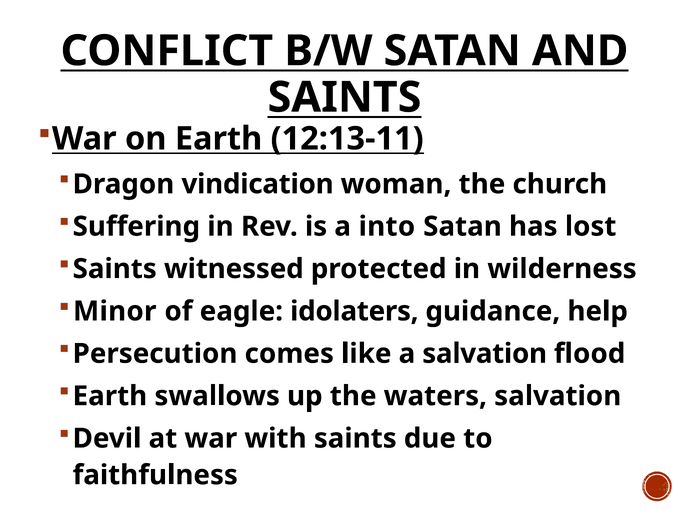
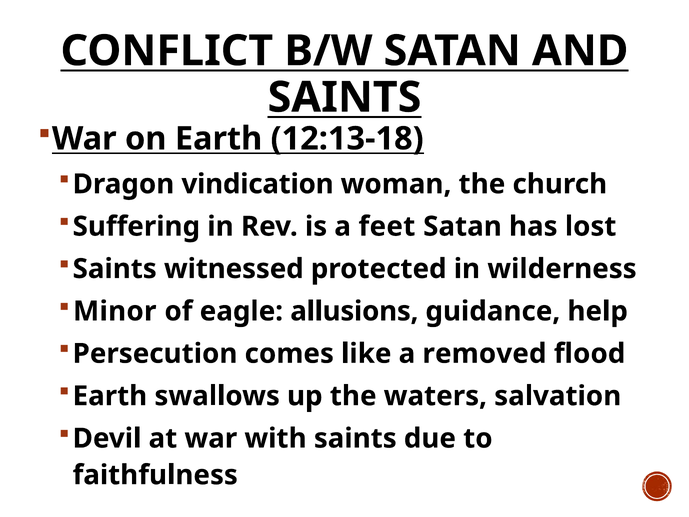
12:13-11: 12:13-11 -> 12:13-18 (347, 139)
into: into -> feet (387, 226)
idolaters: idolaters -> allusions (354, 311)
a salvation: salvation -> removed (484, 353)
